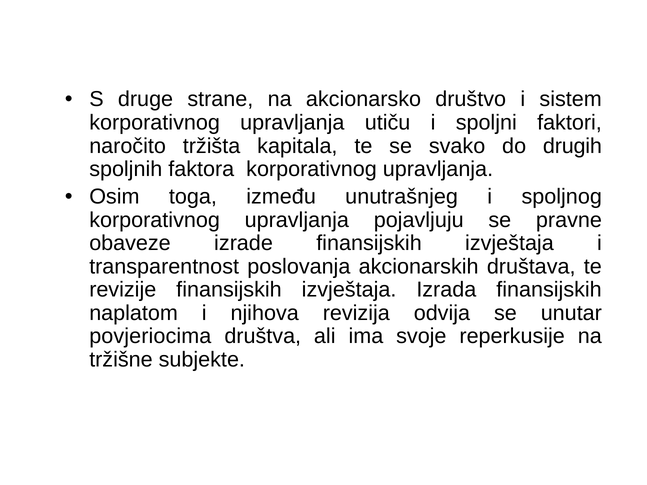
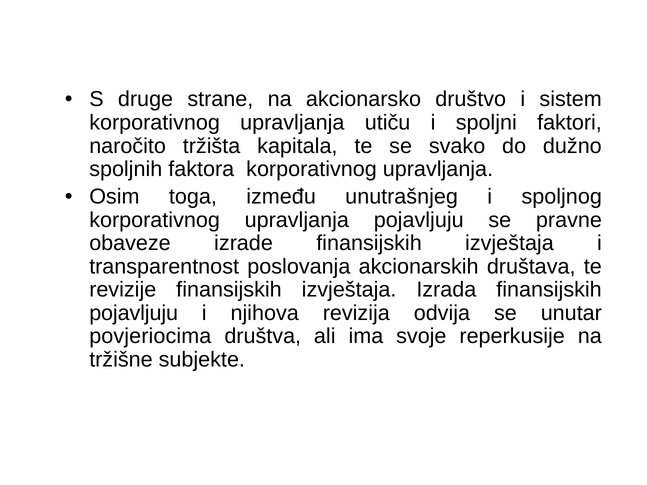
drugih: drugih -> dužno (572, 146)
naplatom: naplatom -> pojavljuju (134, 313)
